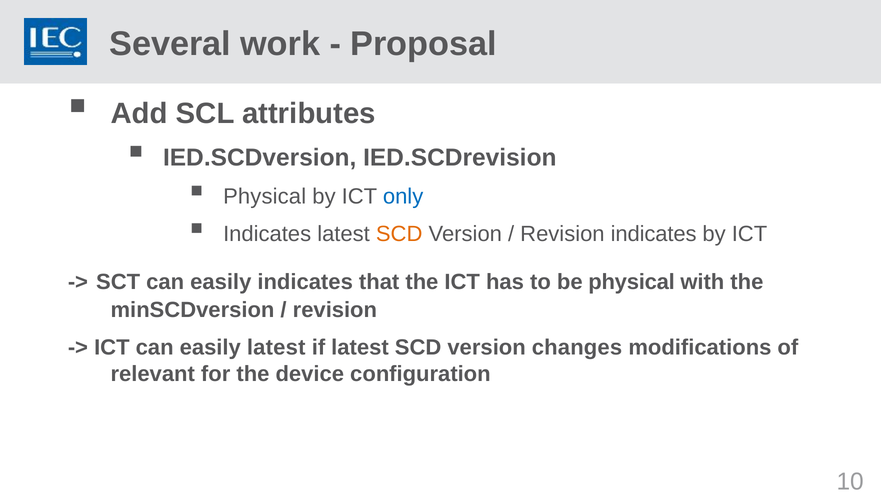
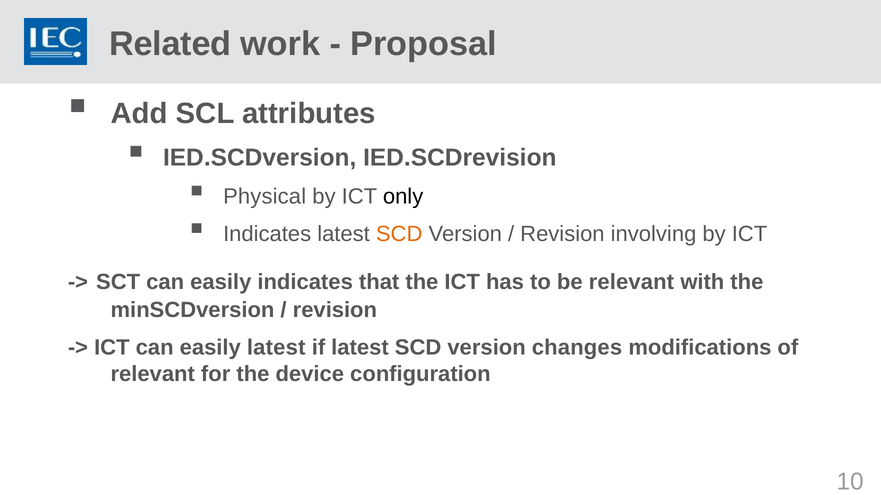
Several: Several -> Related (170, 44)
only colour: blue -> black (403, 197)
Revision indicates: indicates -> involving (654, 234)
be physical: physical -> relevant (631, 283)
